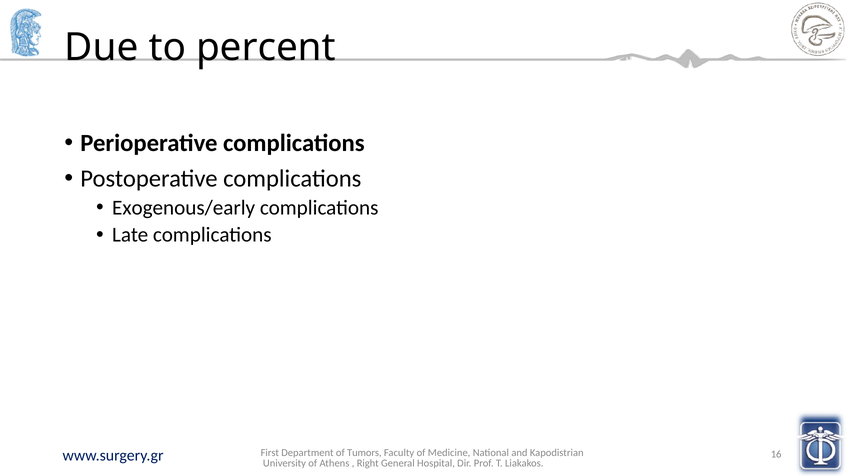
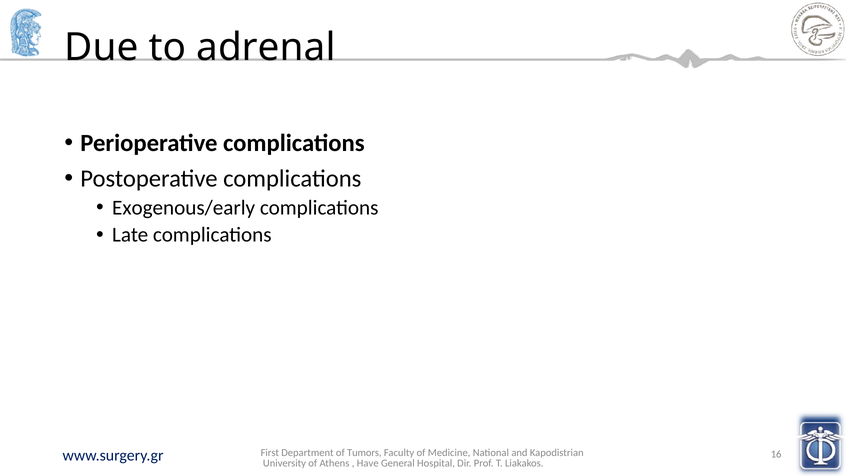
percent: percent -> adrenal (266, 47)
Right: Right -> Have (368, 463)
